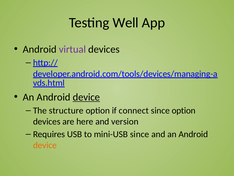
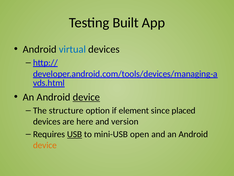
Well: Well -> Built (126, 23)
virtual colour: purple -> blue (72, 49)
connect: connect -> element (134, 110)
since option: option -> placed (184, 110)
USB underline: none -> present (75, 134)
mini-USB since: since -> open (140, 134)
